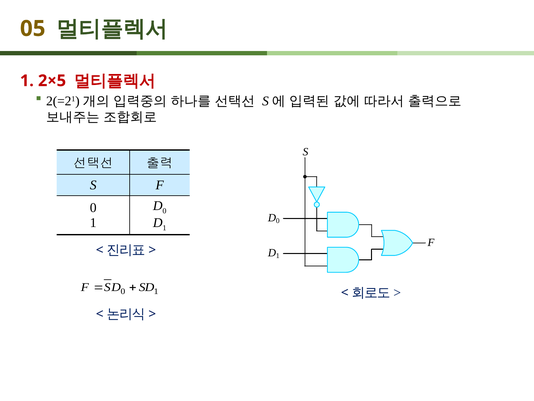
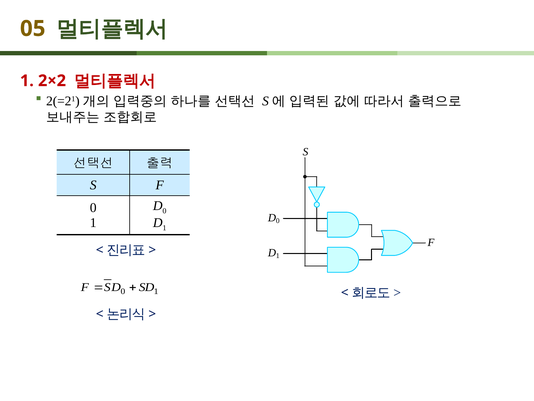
2×5: 2×5 -> 2×2 (52, 81)
